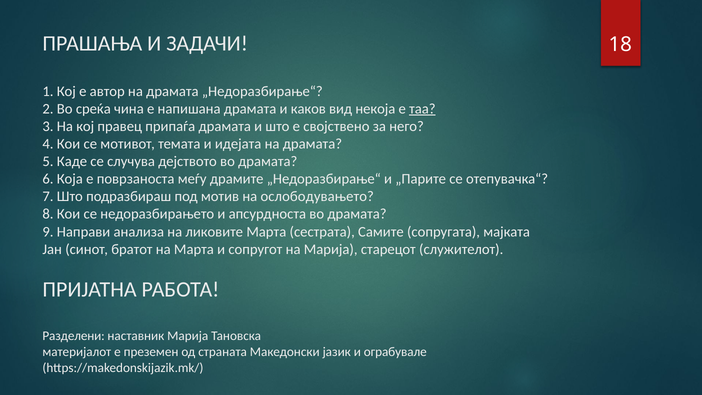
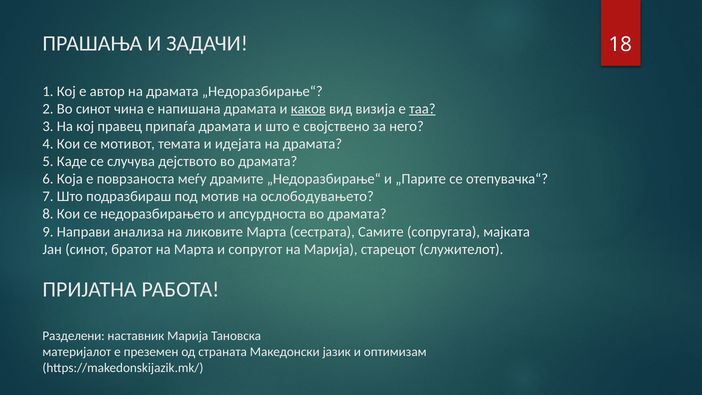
Во среќа: среќа -> синот (93, 109)
каков underline: none -> present (308, 109)
некоја: некоја -> визија (375, 109)
ограбувале: ограбувале -> оптимизам (395, 352)
